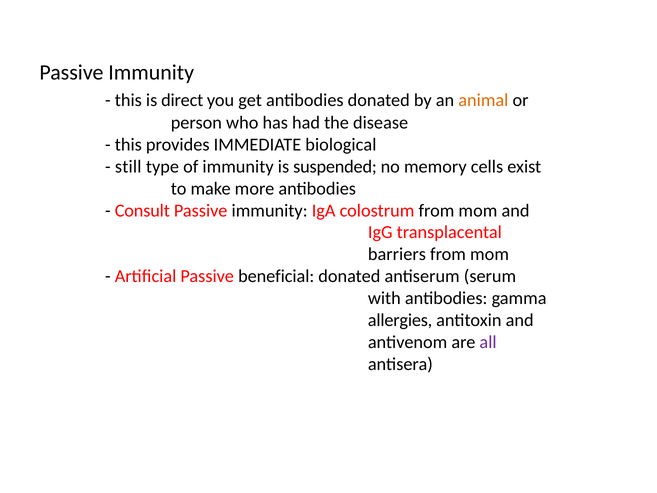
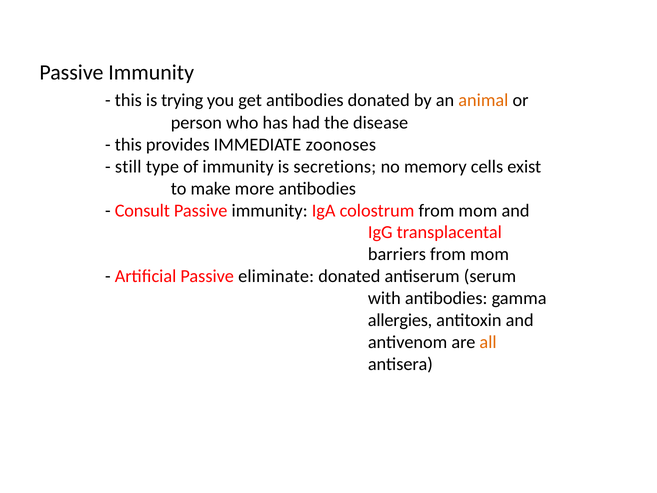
direct: direct -> trying (182, 100)
biological: biological -> zoonoses (341, 145)
suspended: suspended -> secretions (335, 167)
beneficial: beneficial -> eliminate (276, 276)
all colour: purple -> orange (488, 342)
